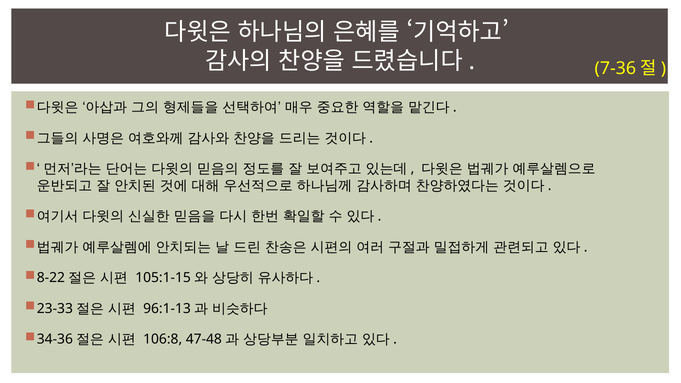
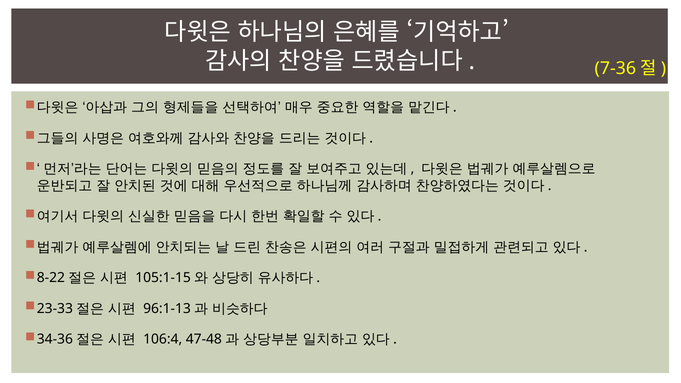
106:8: 106:8 -> 106:4 (163, 339)
